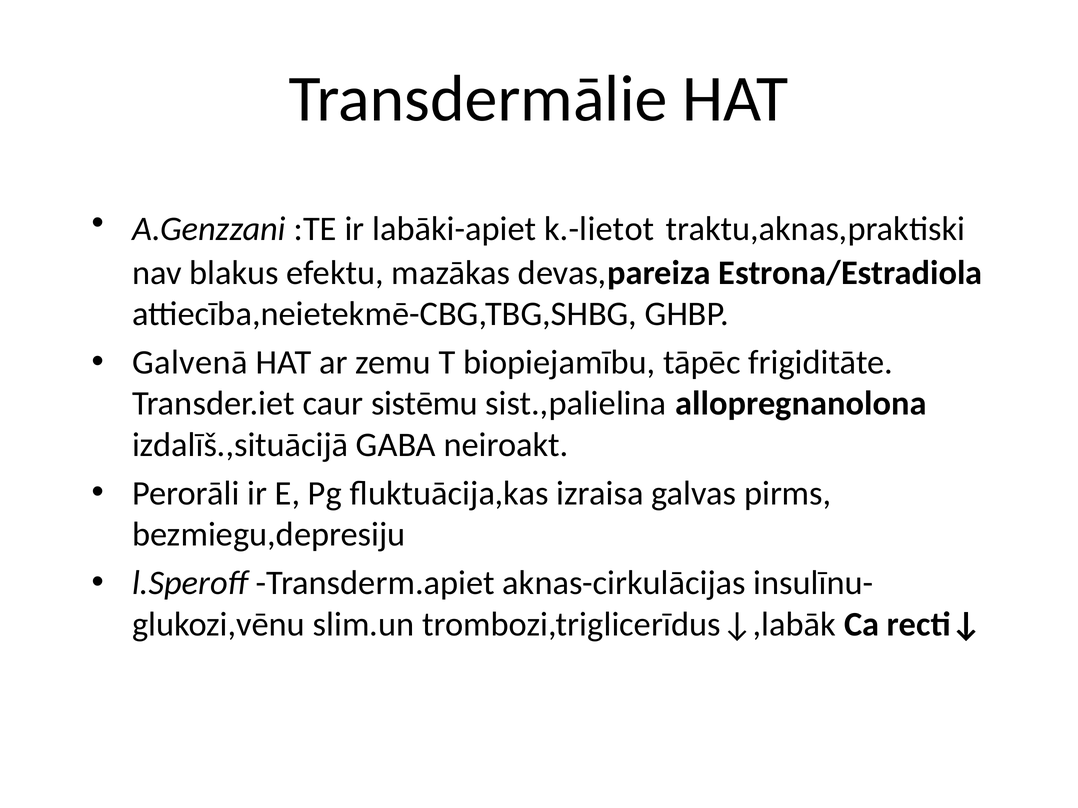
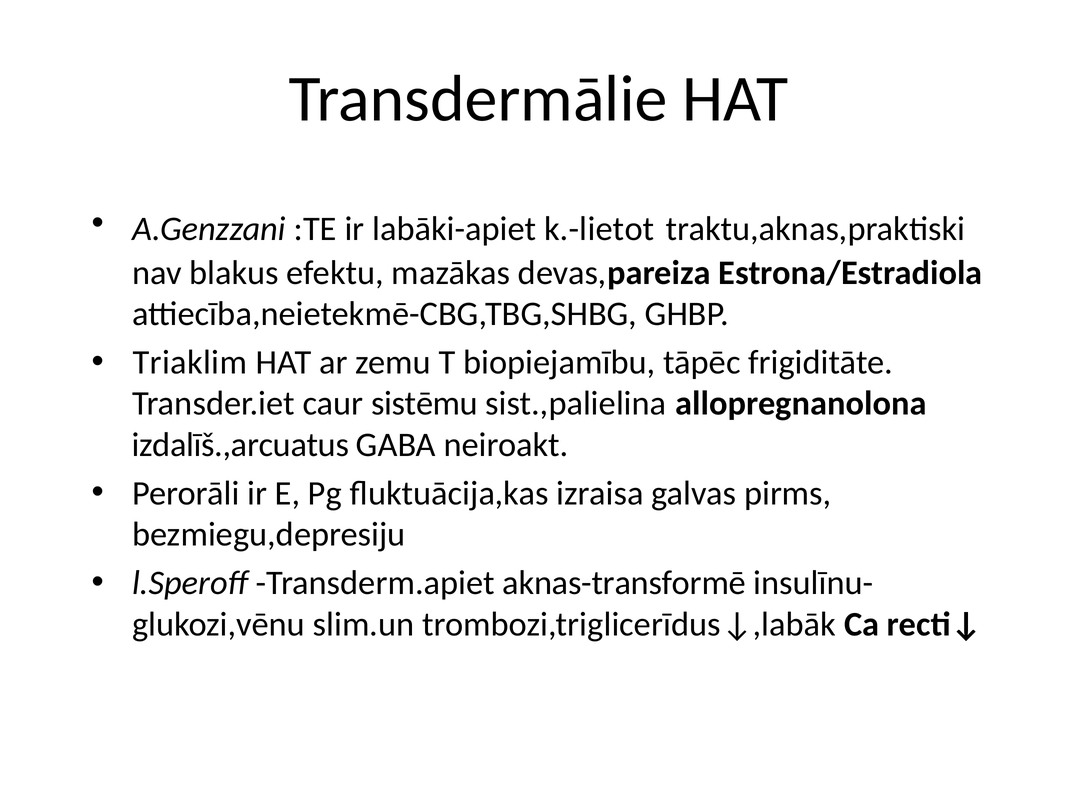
Galvenā: Galvenā -> Triaklim (190, 363)
izdalīš.,situācijā: izdalīš.,situācijā -> izdalīš.,arcuatus (240, 445)
aknas-cirkulācijas: aknas-cirkulācijas -> aknas-transformē (624, 583)
